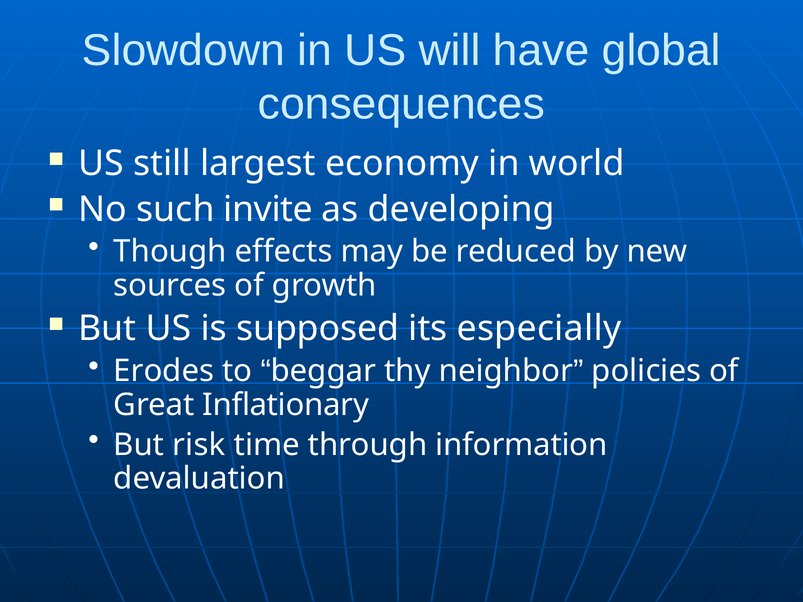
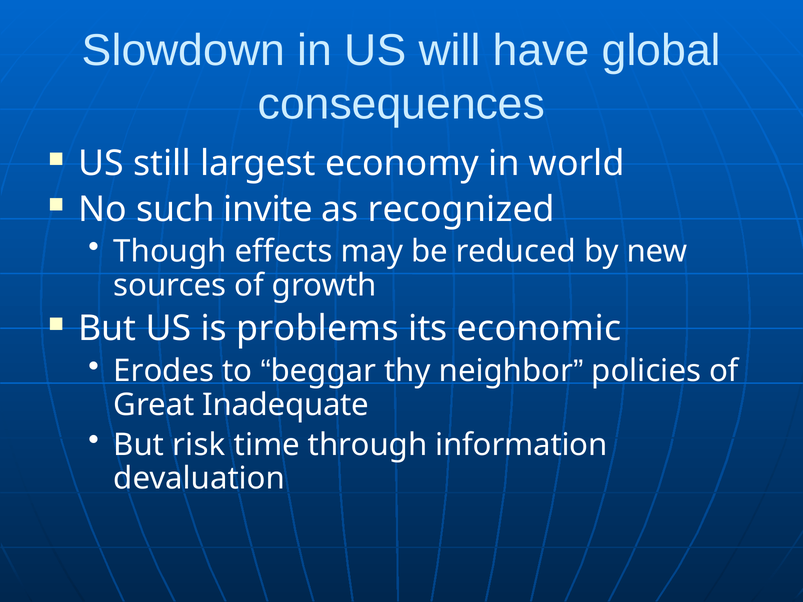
developing: developing -> recognized (461, 209)
supposed: supposed -> problems (317, 329)
especially: especially -> economic (539, 329)
Inflationary: Inflationary -> Inadequate (286, 405)
